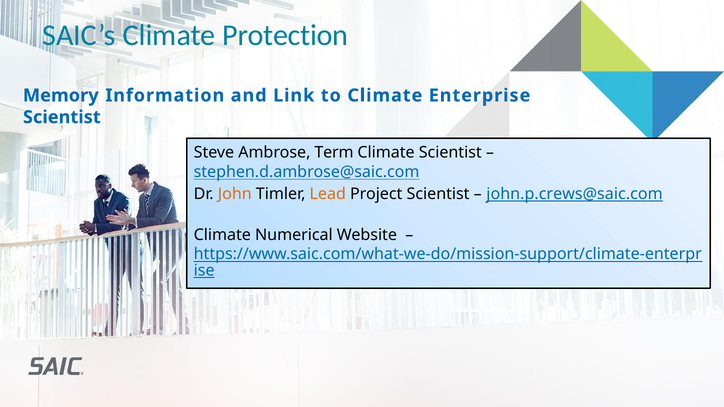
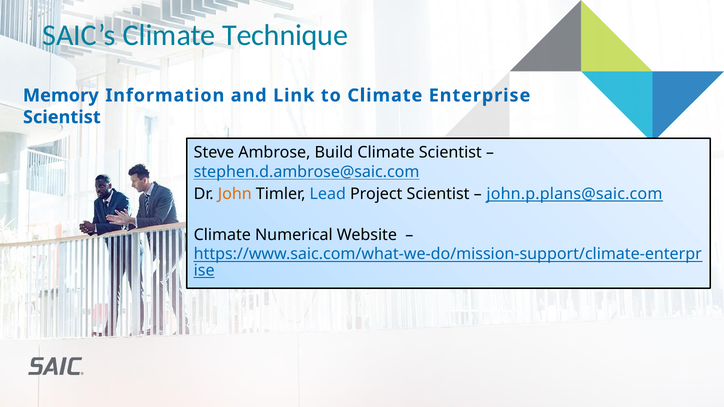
Protection: Protection -> Technique (285, 36)
Term: Term -> Build (334, 153)
Lead colour: orange -> blue (328, 194)
john.p.crews@saic.com: john.p.crews@saic.com -> john.p.plans@saic.com (574, 194)
